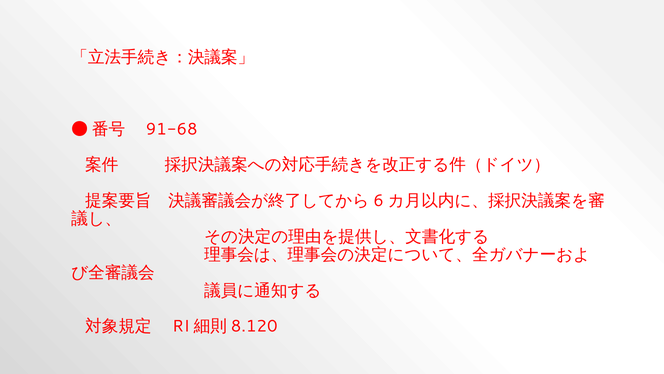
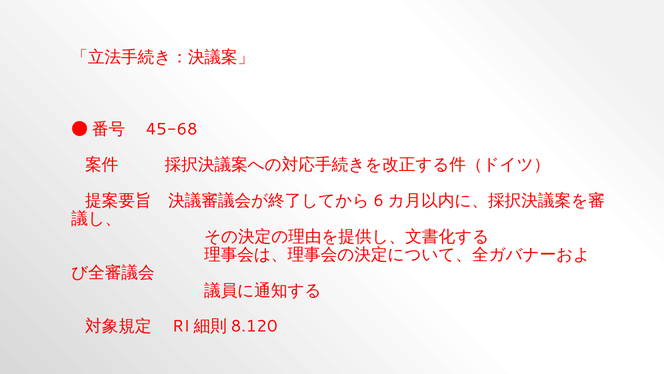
91-68: 91-68 -> 45-68 (172, 129)
